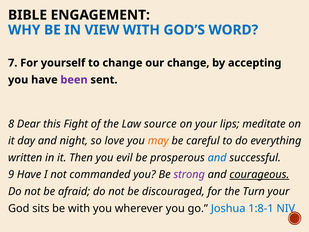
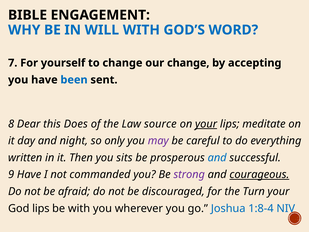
VIEW: VIEW -> WILL (102, 30)
been colour: purple -> blue (74, 80)
Fight: Fight -> Does (76, 124)
your underline: none -> present (206, 124)
love: love -> only (115, 141)
may colour: orange -> purple (158, 141)
evil: evil -> sits (124, 158)
God sits: sits -> lips (41, 208)
1:8-1: 1:8-1 -> 1:8-4 (261, 208)
